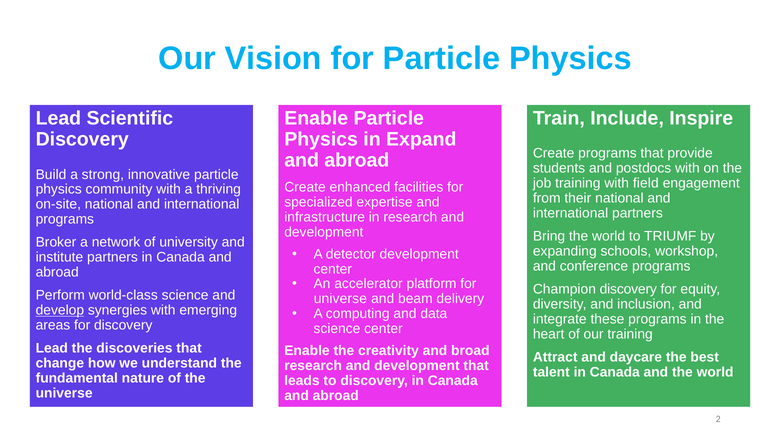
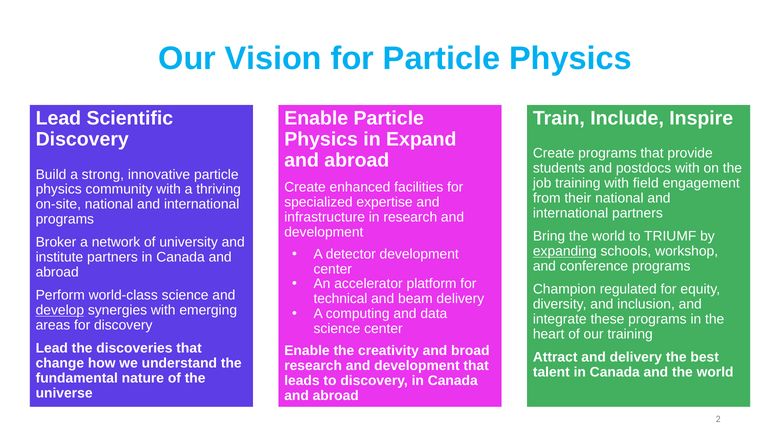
expanding underline: none -> present (565, 251)
Champion discovery: discovery -> regulated (628, 289)
universe: universe -> technical (340, 299)
and daycare: daycare -> delivery (636, 357)
